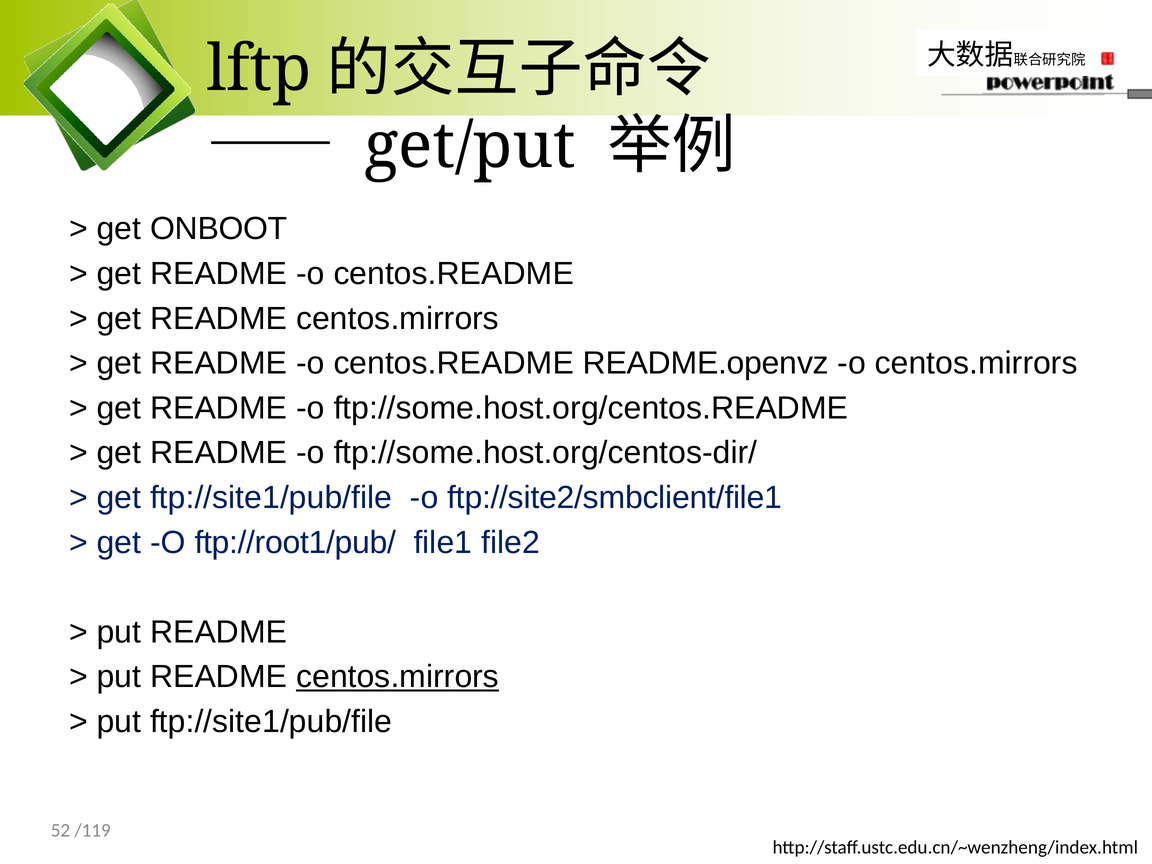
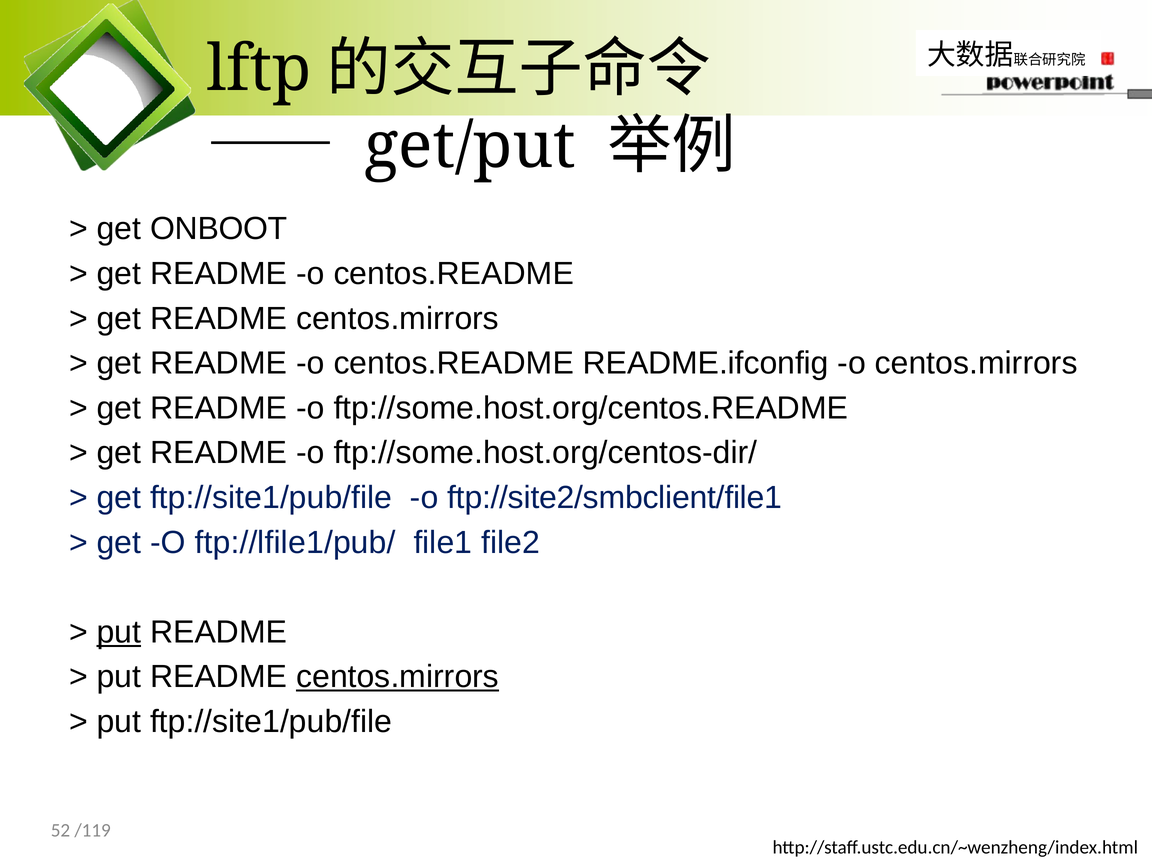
README.openvz: README.openvz -> README.ifconfig (706, 363)
ftp://root1/pub/: ftp://root1/pub/ -> ftp://lfile1/pub/ (295, 542)
put underline: none -> present (119, 632)
